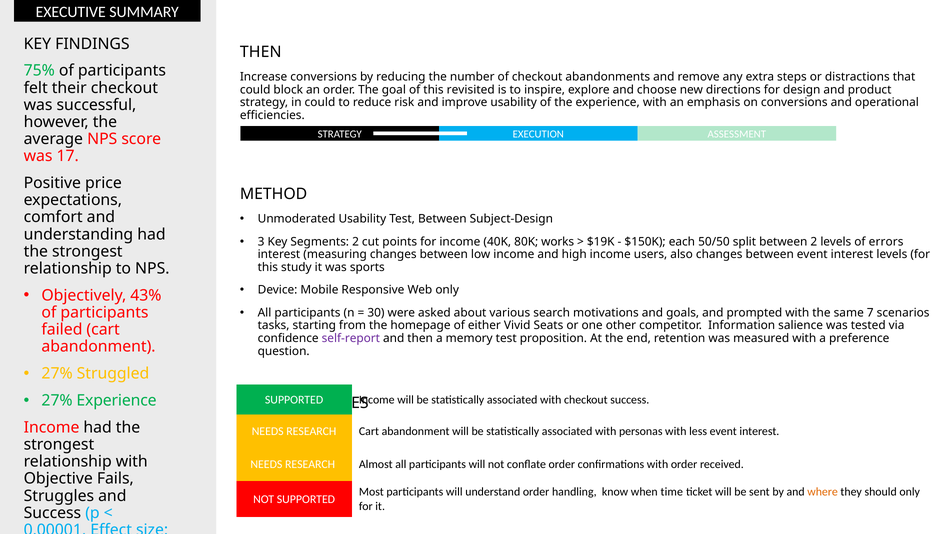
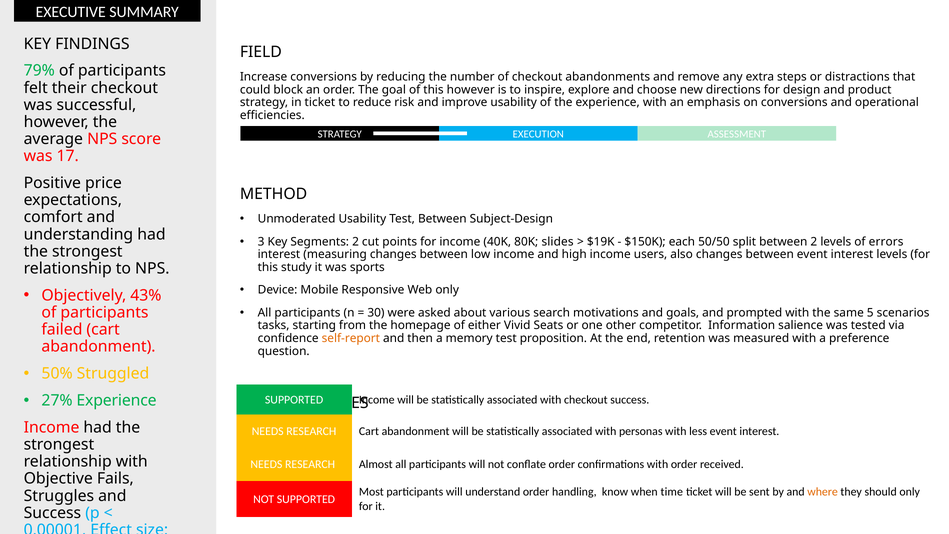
THEN: THEN -> FIELD (261, 52)
75%: 75% -> 79% (39, 71)
this revisited: revisited -> however (471, 90)
in could: could -> ticket (320, 103)
works: works -> slides (558, 242)
7: 7 -> 5 (870, 313)
self-report colour: purple -> orange (351, 338)
27%: 27% -> 50% (57, 373)
